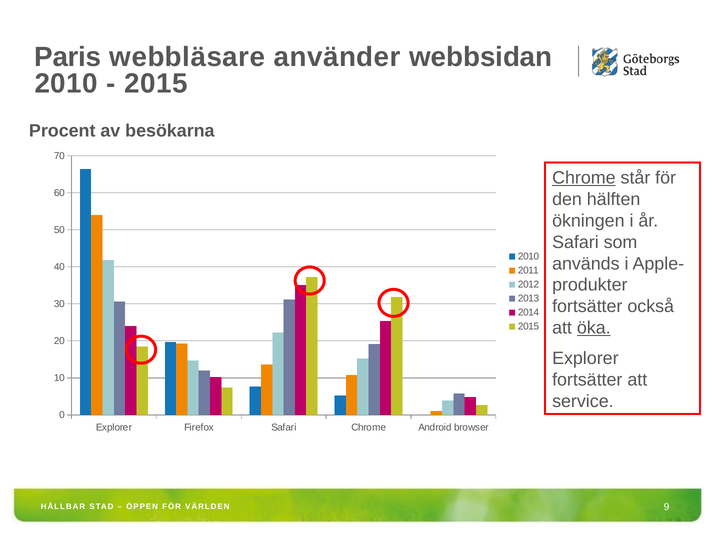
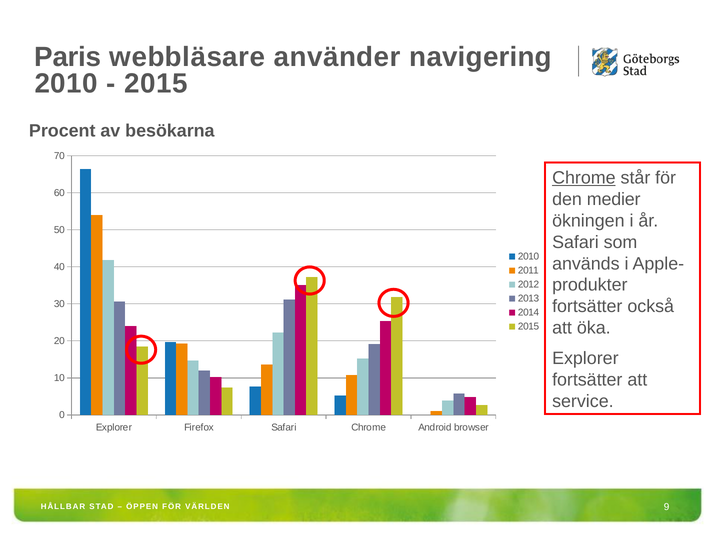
webbsidan: webbsidan -> navigering (481, 57)
hälften: hälften -> medier (614, 199)
öka underline: present -> none (594, 328)
